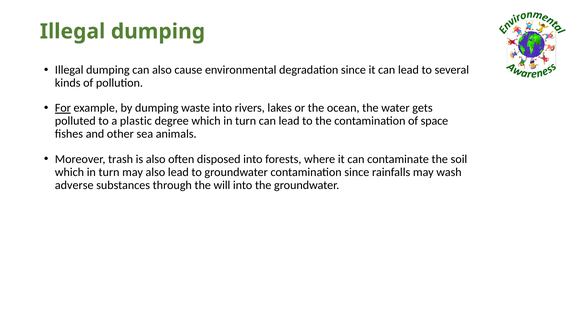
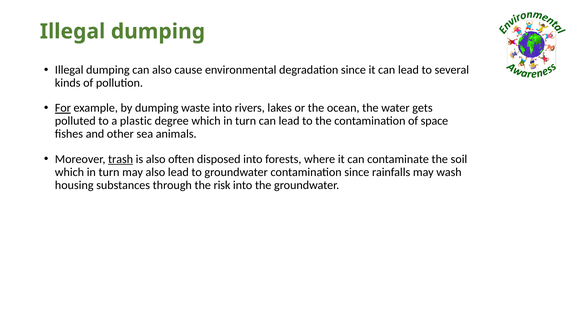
trash underline: none -> present (121, 159)
adverse: adverse -> housing (74, 185)
will: will -> risk (222, 185)
